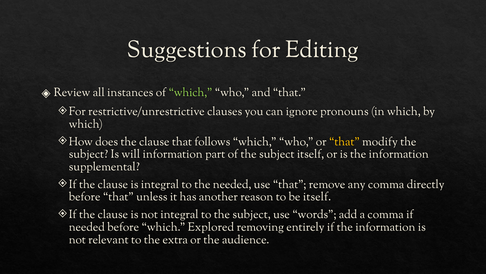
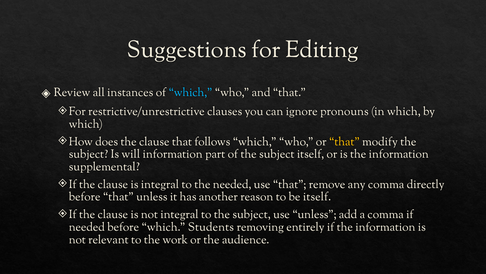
which colour: light green -> light blue (191, 92)
use words: words -> unless (314, 214)
Explored: Explored -> Students (211, 226)
extra: extra -> work (175, 239)
